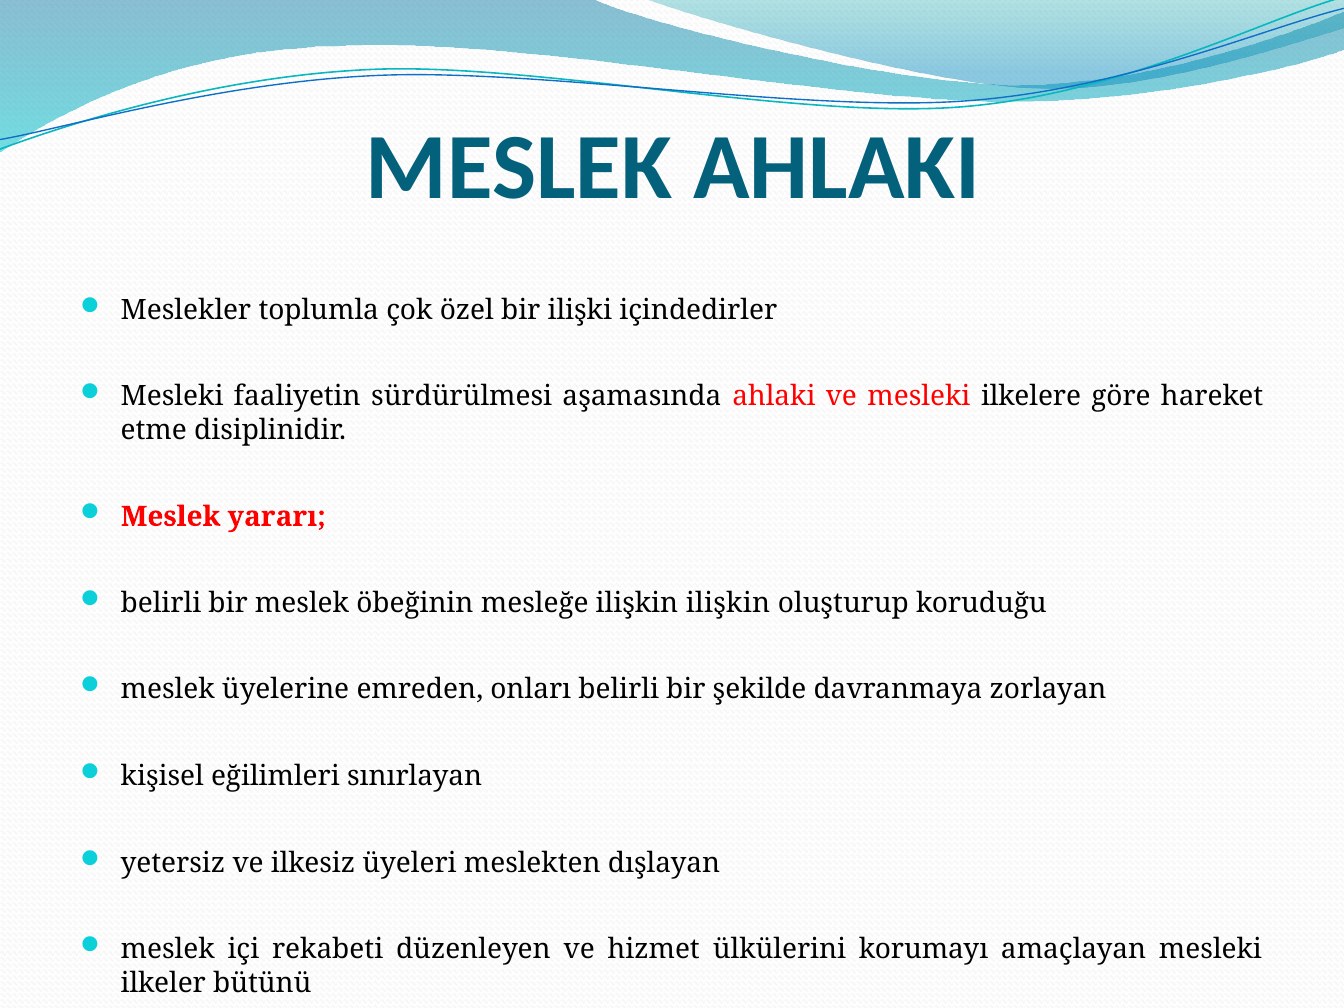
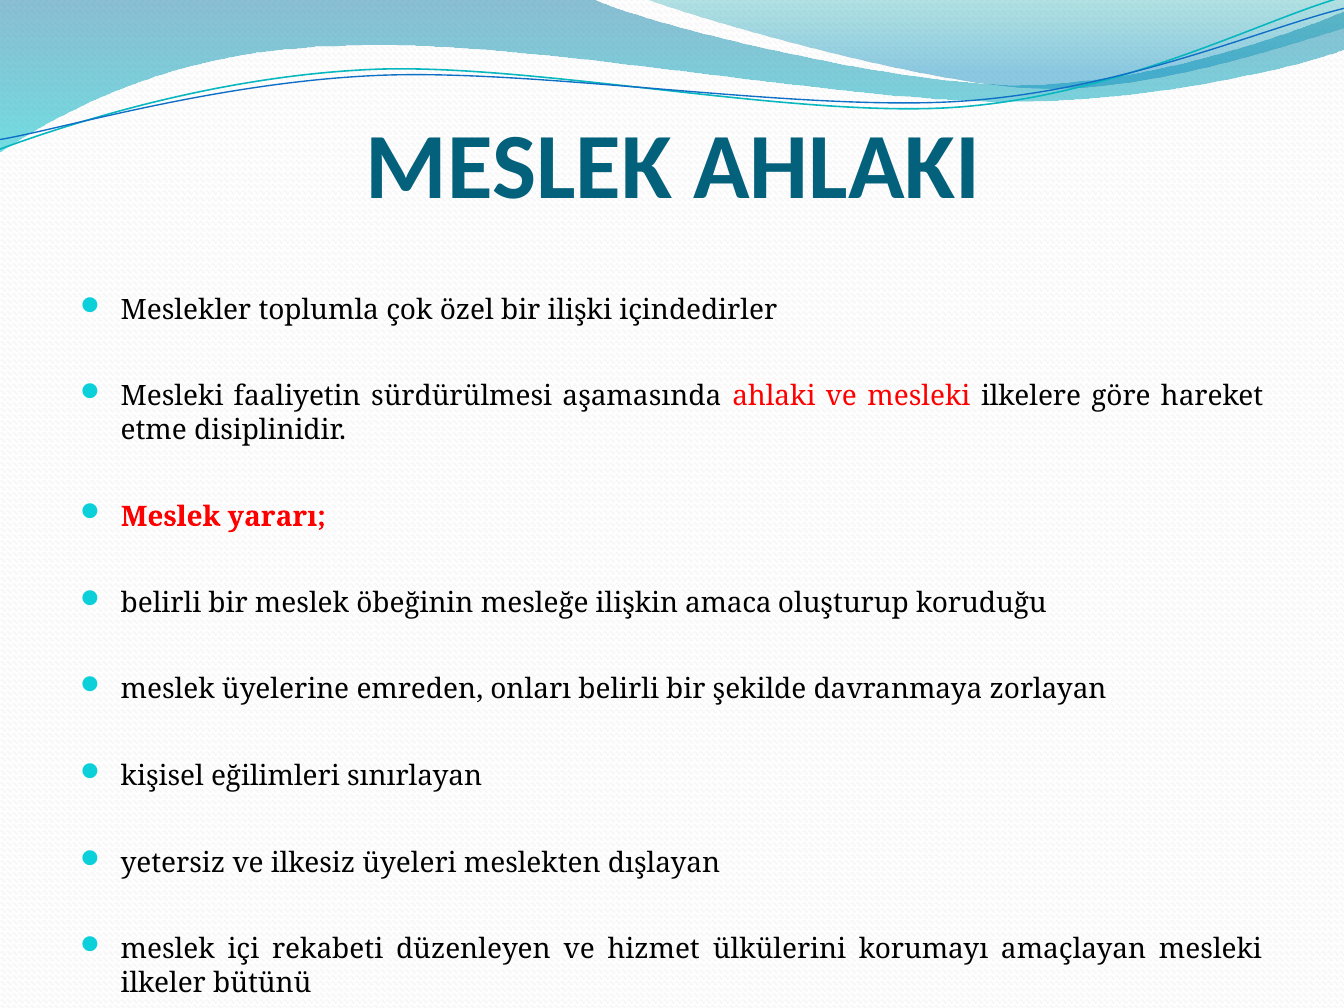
ilişkin ilişkin: ilişkin -> amaca (728, 603)
